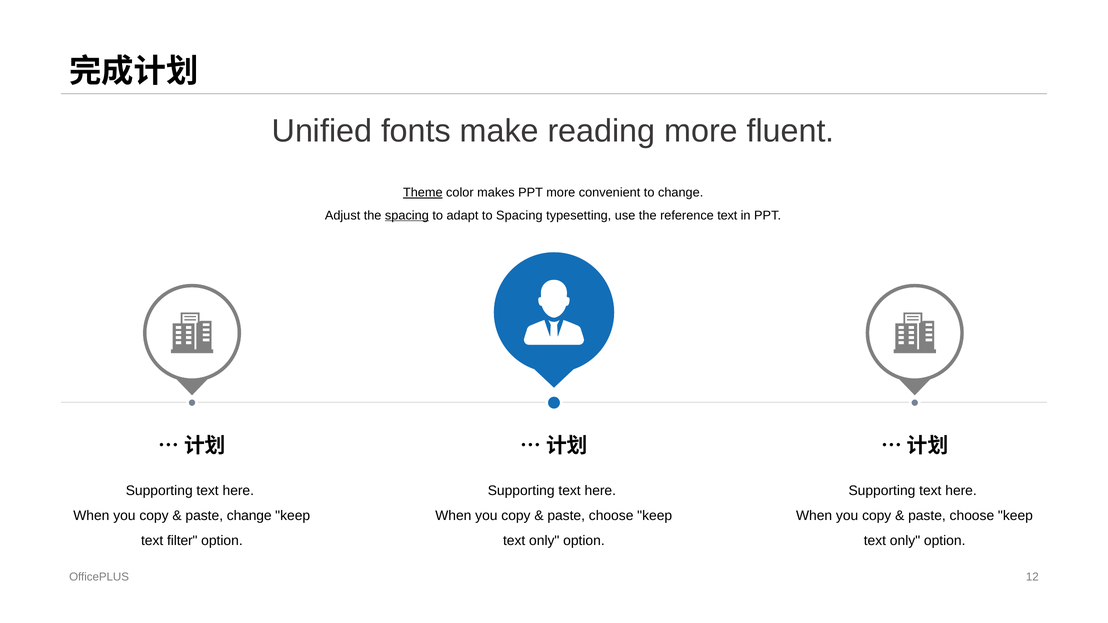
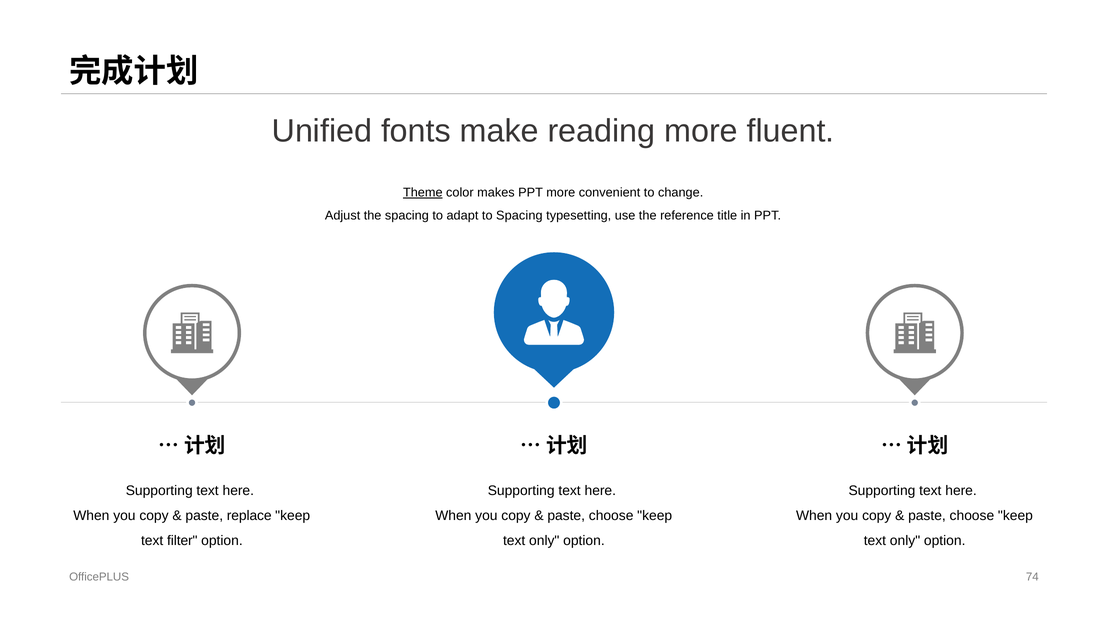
spacing underline: present -> none (407, 215)
reference text: text -> title (727, 215)
paste change: change -> replace (249, 516)
12: 12 -> 74 (1032, 577)
